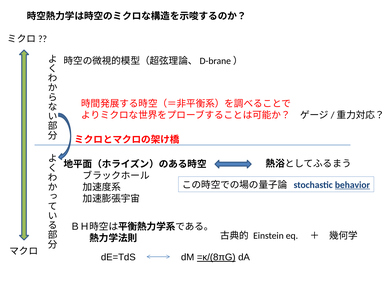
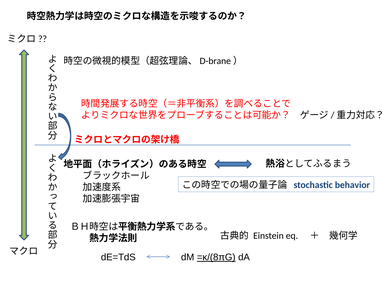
behavior underline: present -> none (352, 185)
